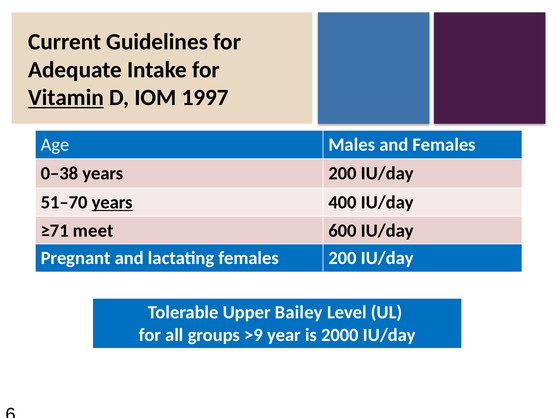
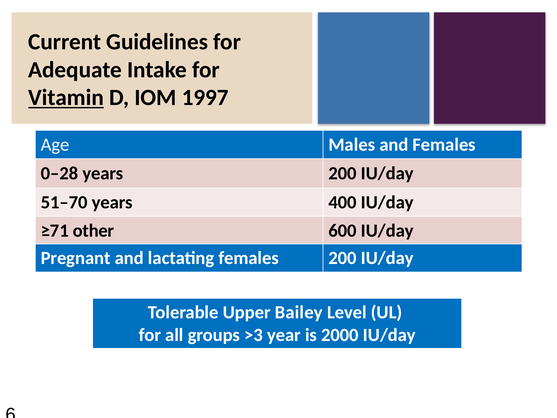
0–38: 0–38 -> 0–28 (59, 173)
years underline: present -> none (112, 202)
meet: meet -> other (93, 231)
>9: >9 -> >3 (254, 335)
